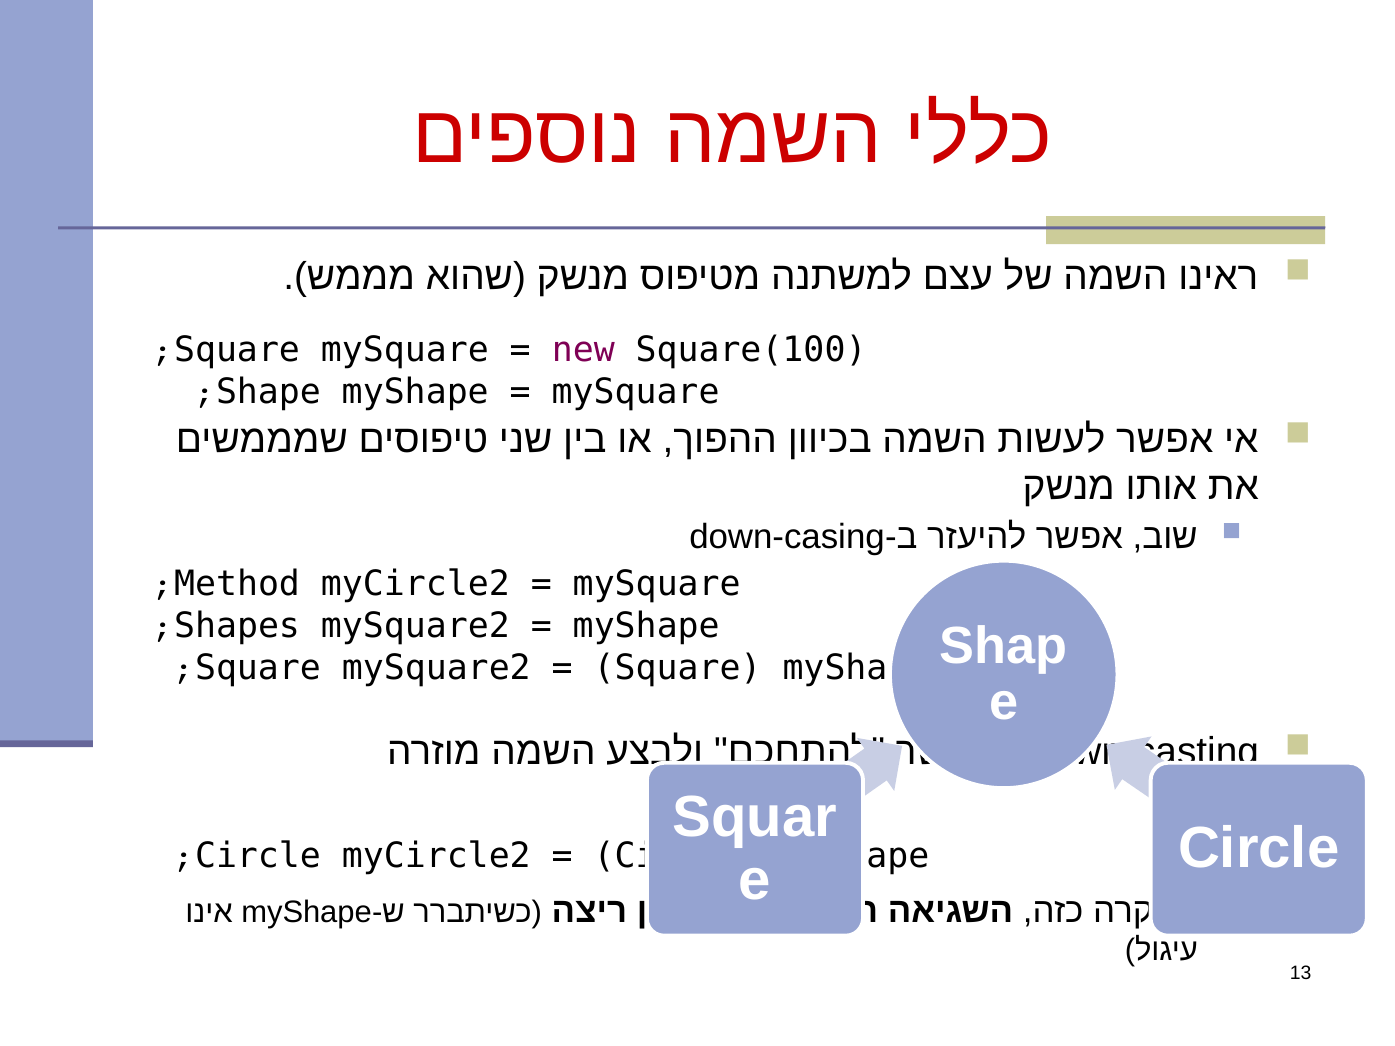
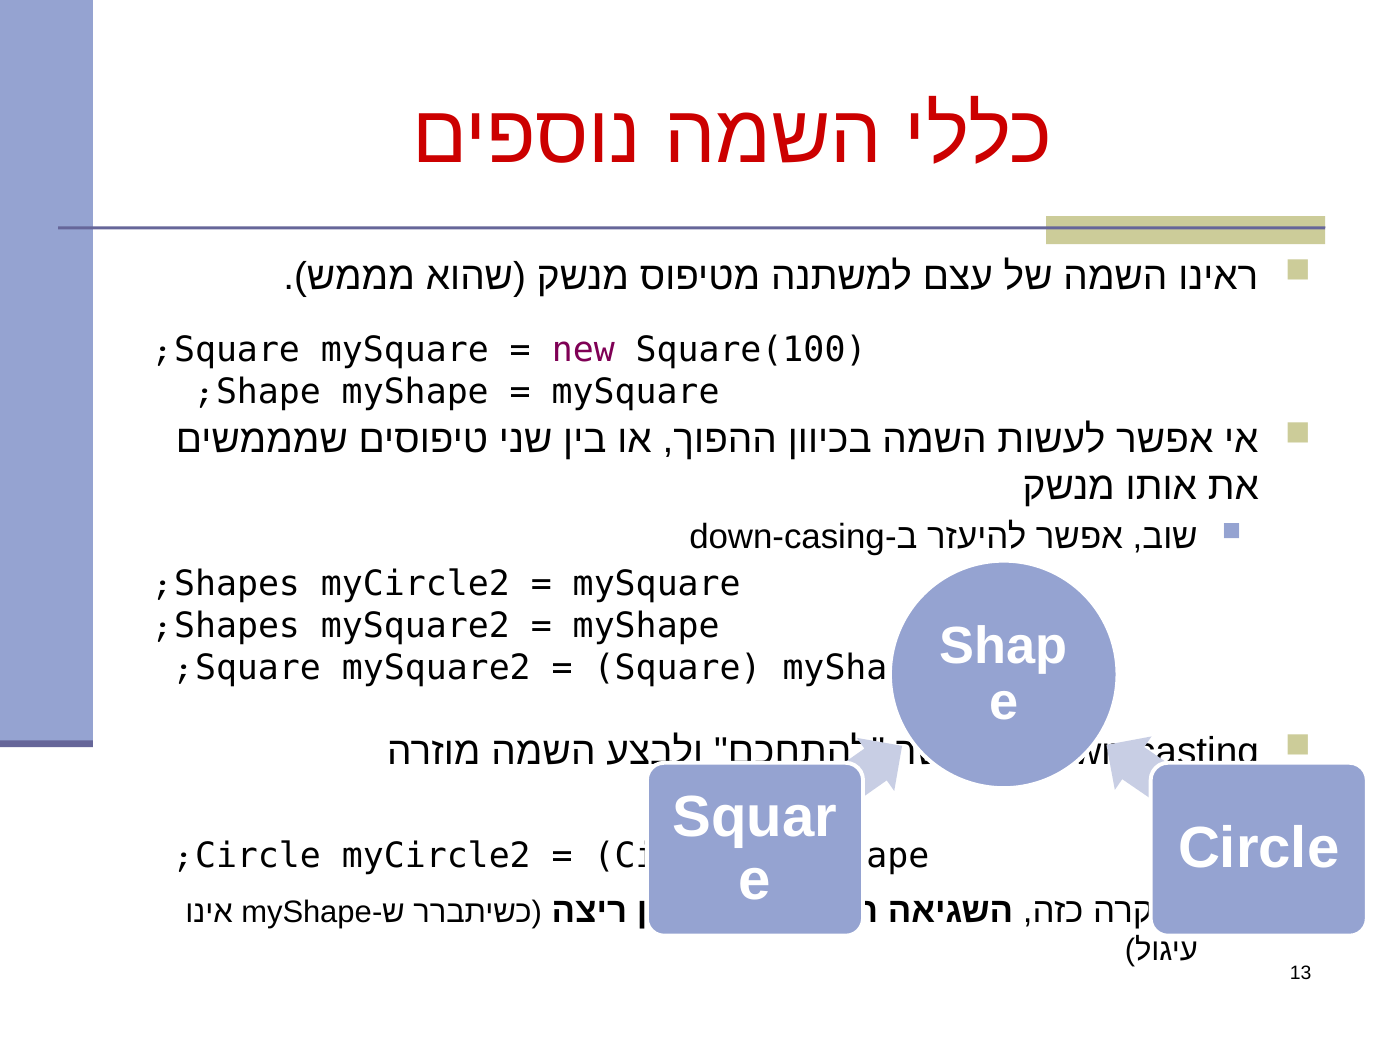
Method: Method -> Shapes (237, 584)
